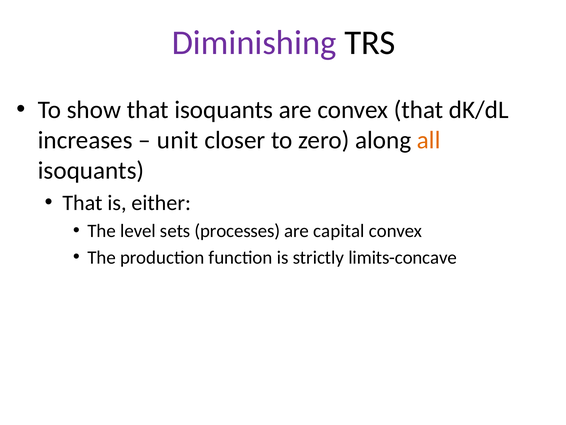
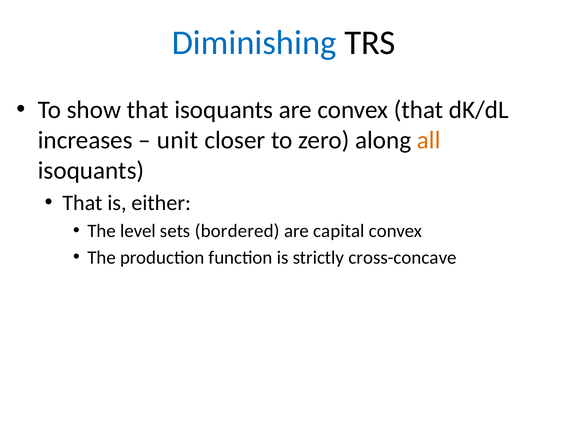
Diminishing colour: purple -> blue (254, 43)
processes: processes -> bordered (237, 231)
limits-concave: limits-concave -> cross-concave (403, 257)
